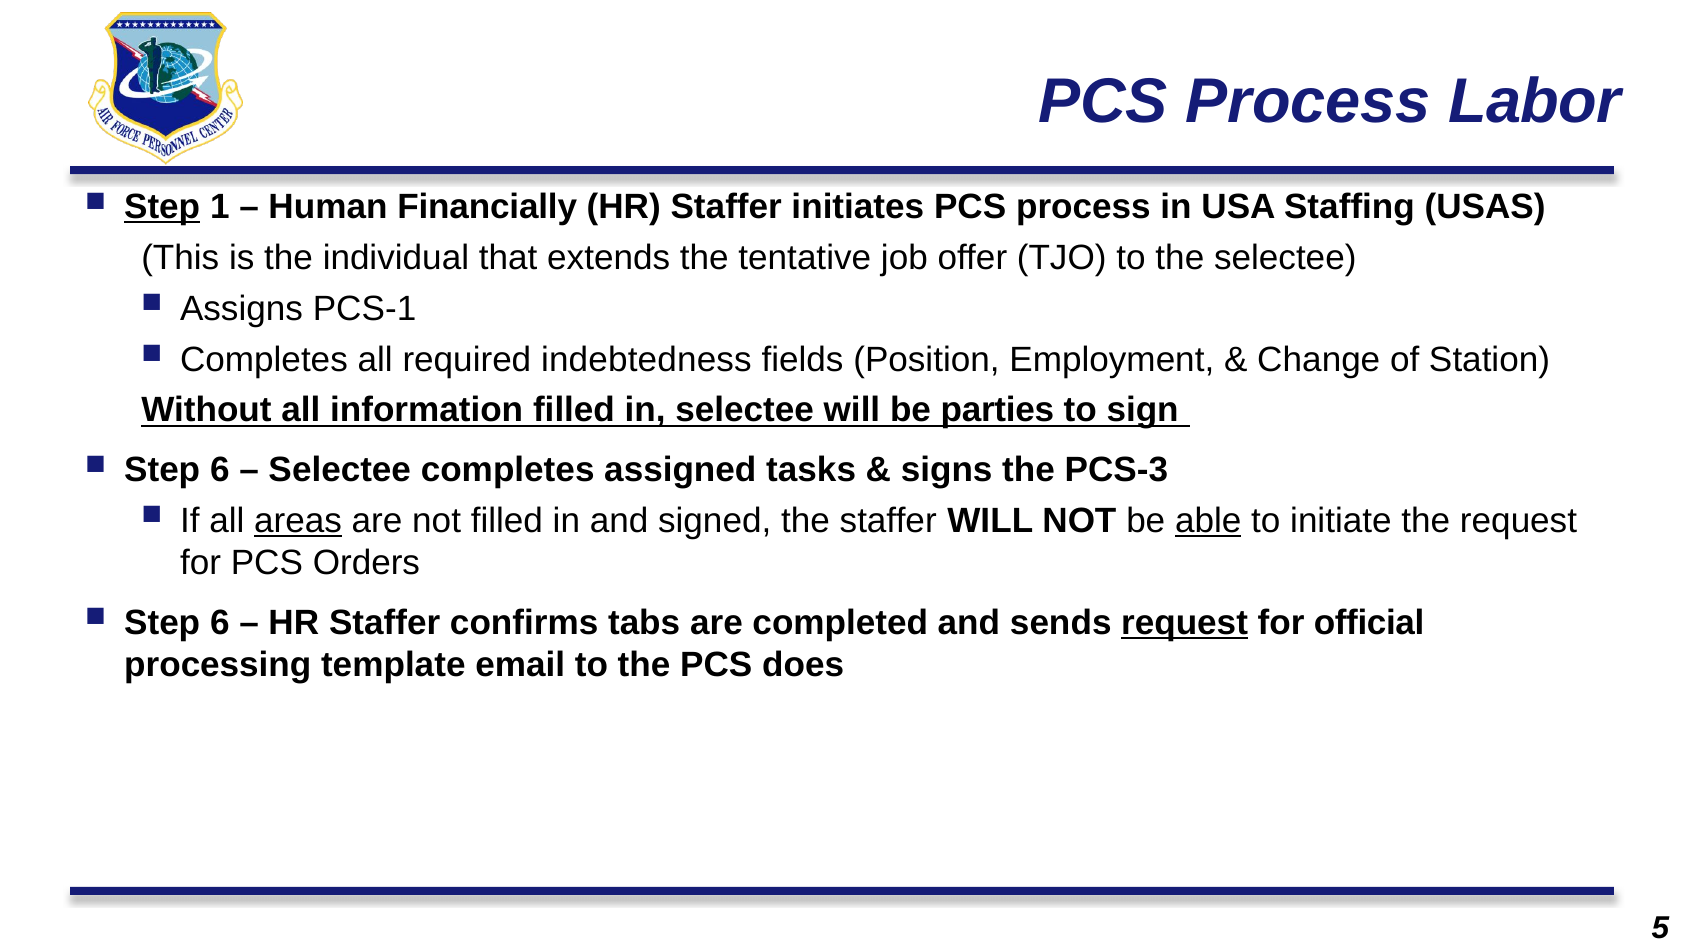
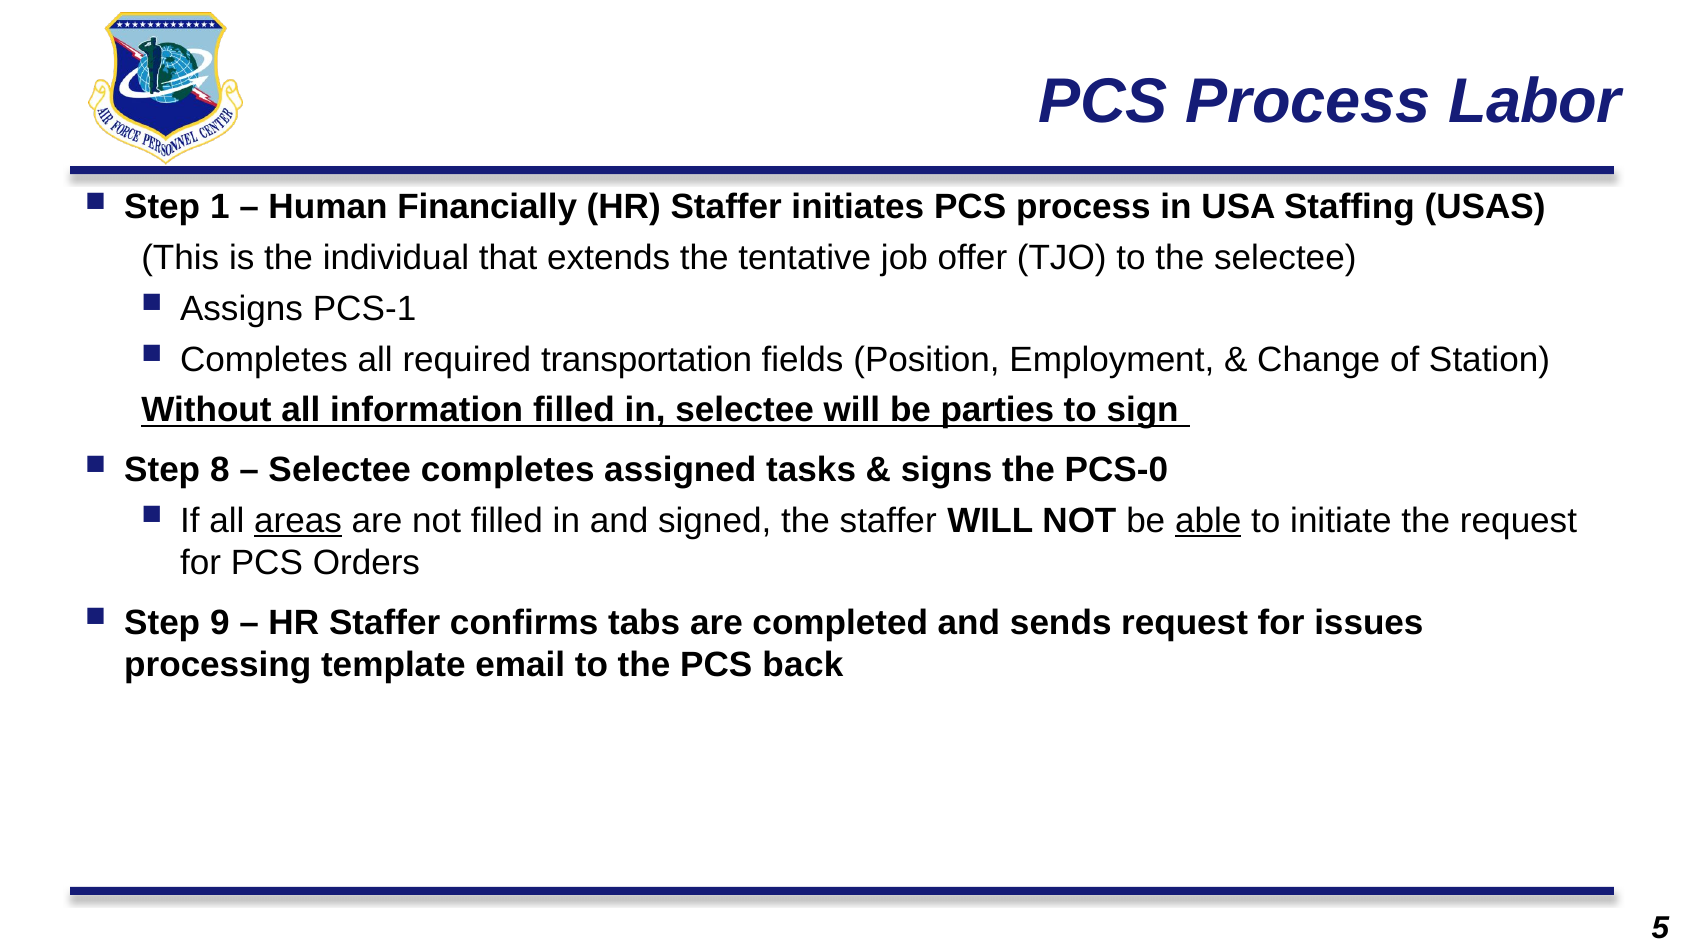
Step underline: present -> none (162, 207)
indebtedness: indebtedness -> transportation (647, 360)
6: 6 -> 8 (220, 470)
PCS-3: PCS-3 -> PCS-0 (1116, 470)
6: 6 -> 9 (220, 623)
request underline: present -> none (1185, 623)
official: official -> issues (1369, 623)
does: does -> back (803, 665)
